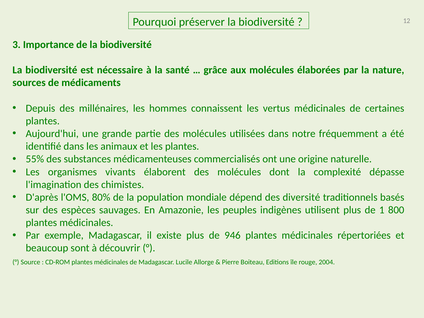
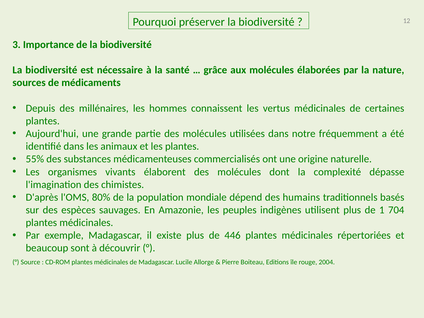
diversité: diversité -> humains (301, 197)
800: 800 -> 704 (396, 210)
946: 946 -> 446 (233, 235)
